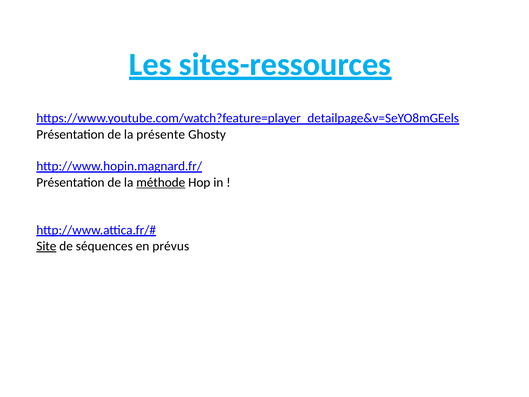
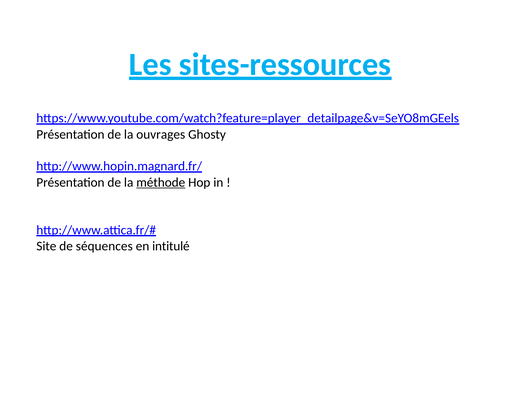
présente: présente -> ouvrages (161, 134)
Site underline: present -> none (46, 246)
prévus: prévus -> intitulé (171, 246)
